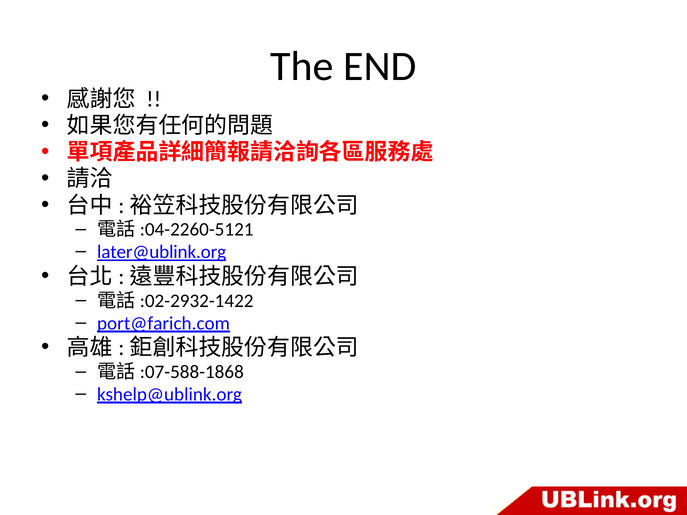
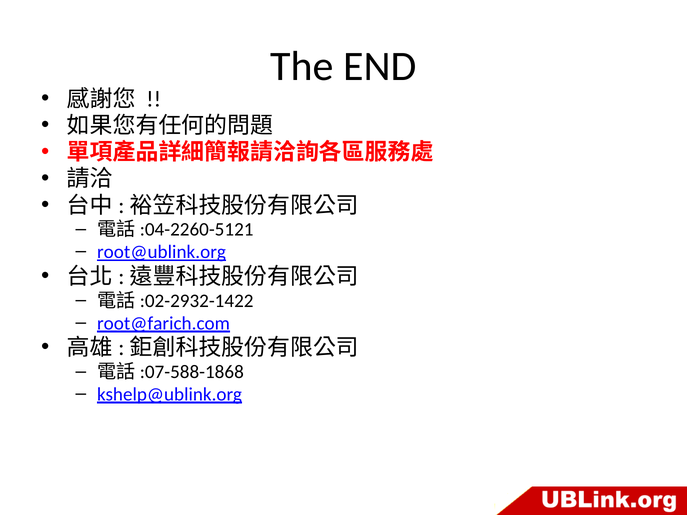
later@ublink.org: later@ublink.org -> root@ublink.org (161, 252)
port@farich.com: port@farich.com -> root@farich.com (163, 323)
